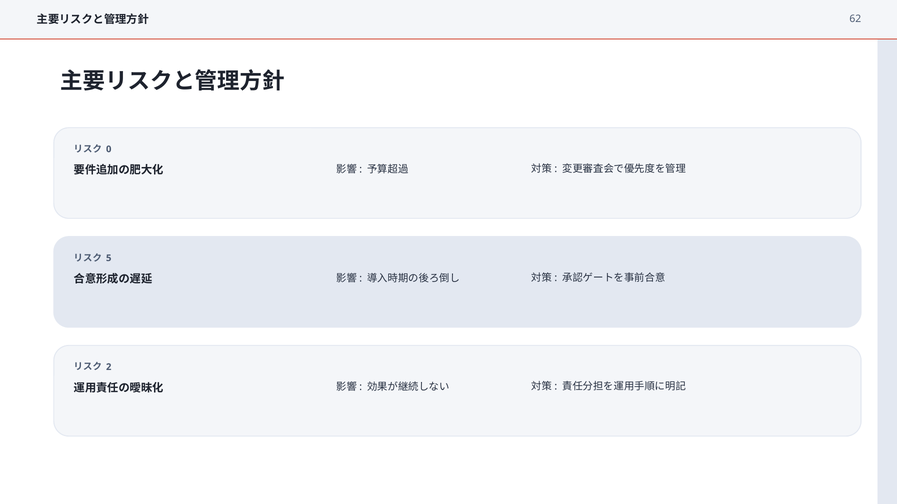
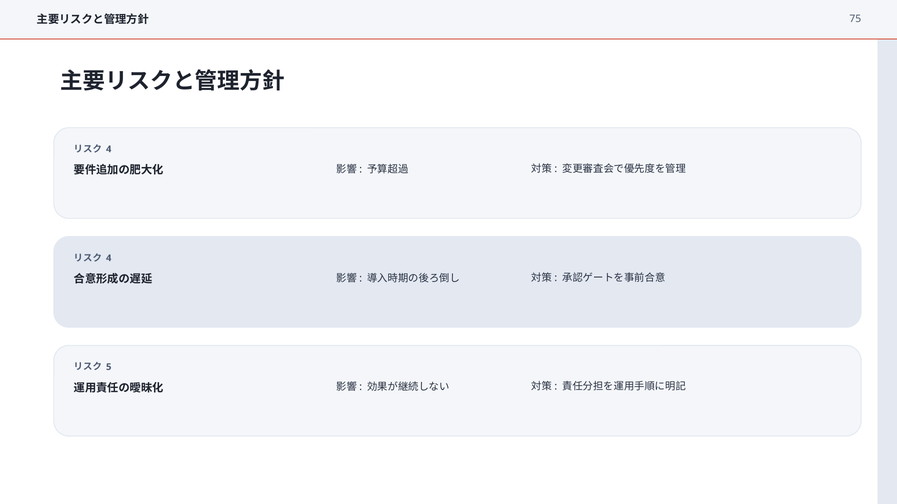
62: 62 -> 75 (855, 19)
0: 0 -> 4 (109, 149)
5: 5 -> 4 (109, 258)
2: 2 -> 5 (109, 367)
